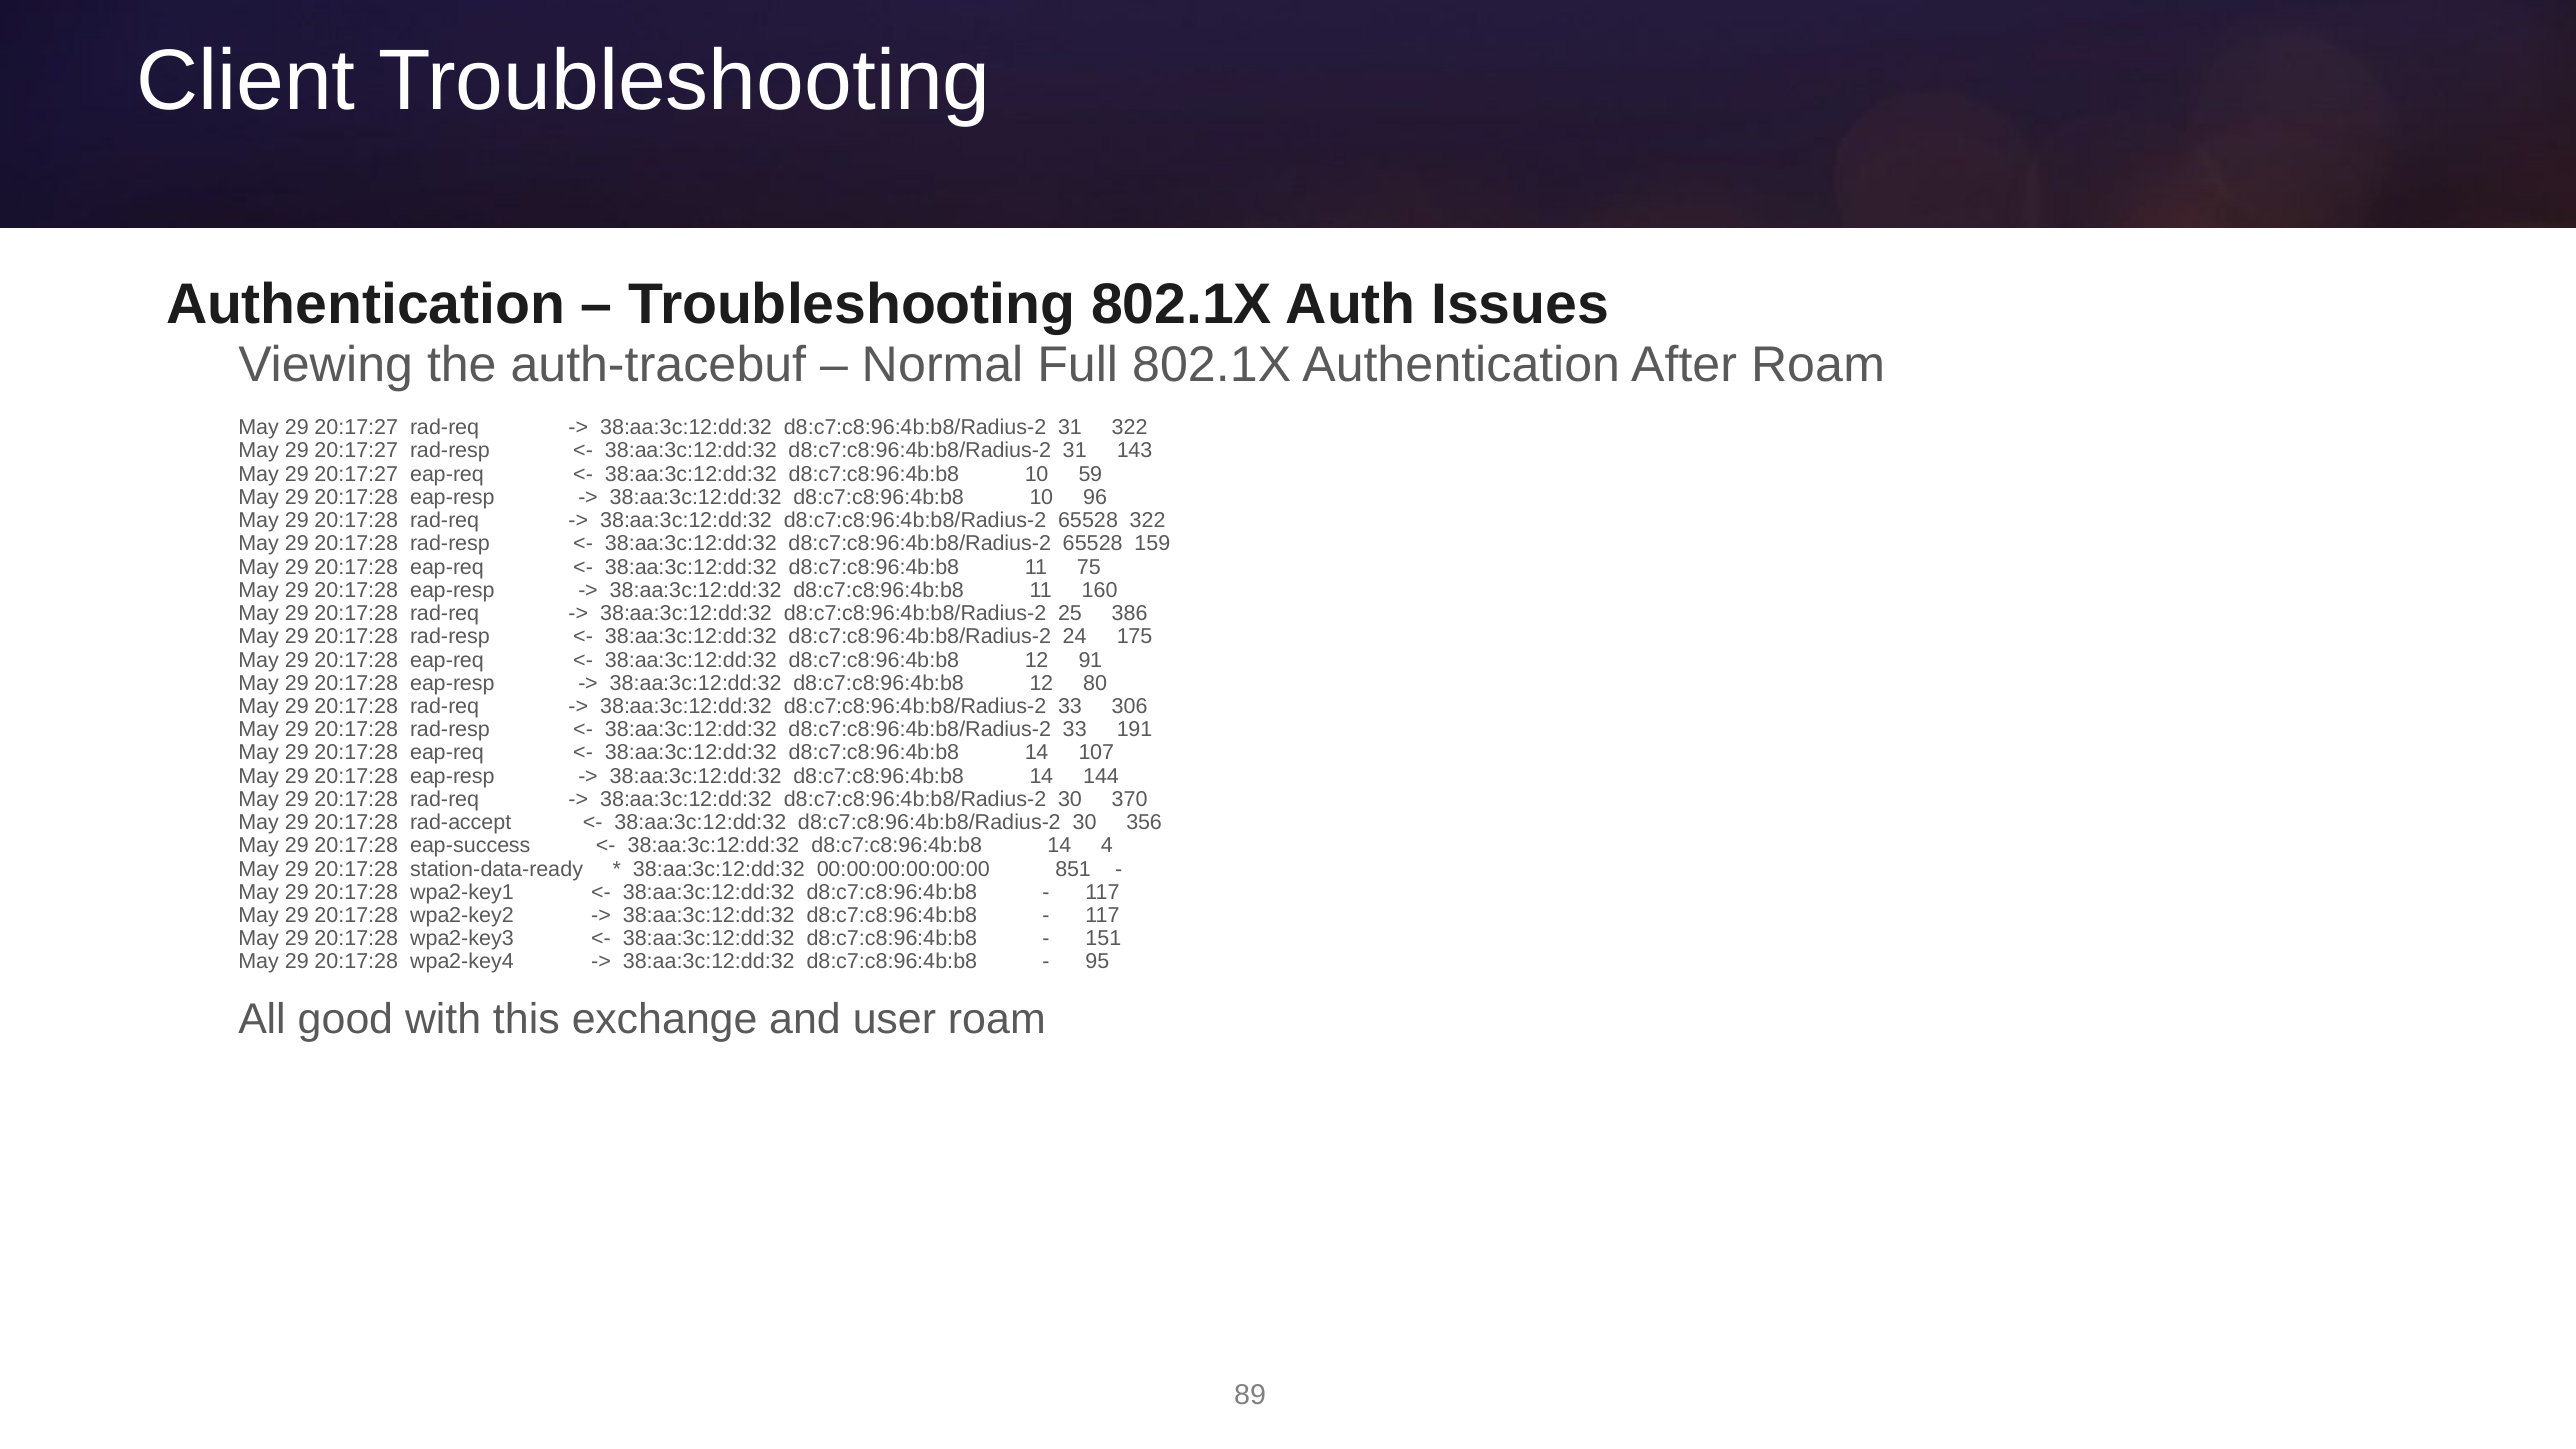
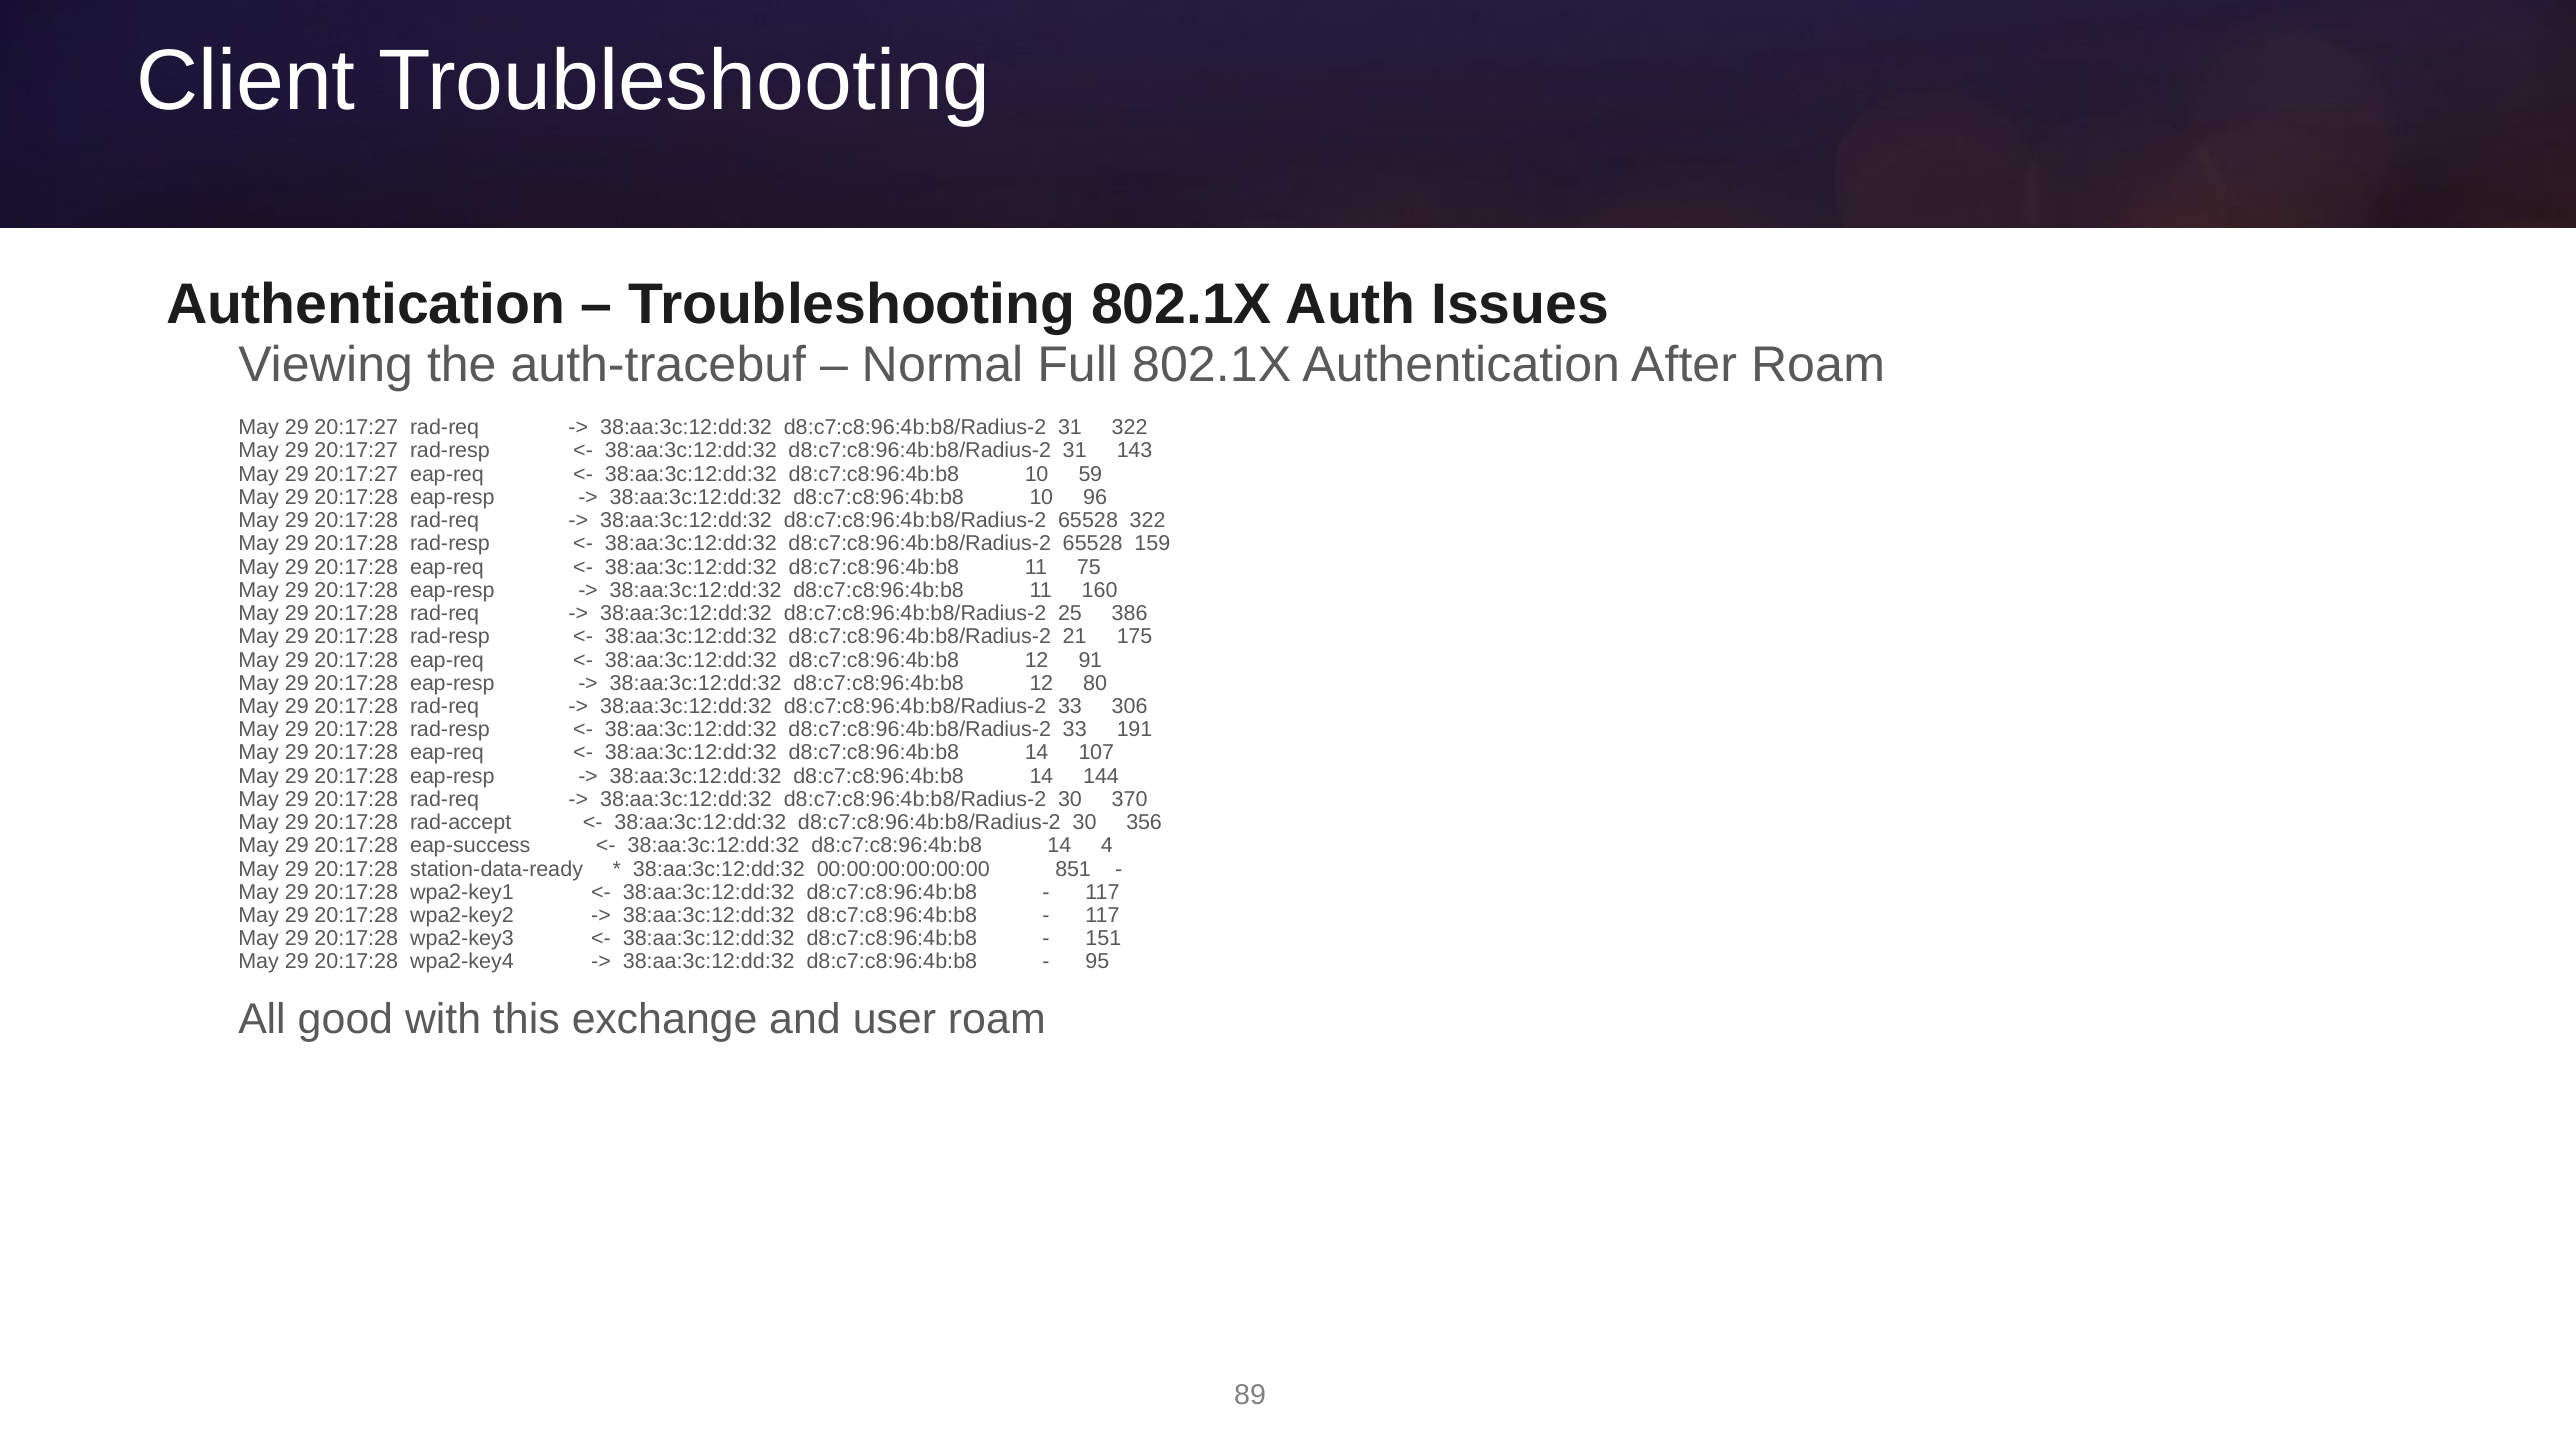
24: 24 -> 21 (1075, 637)
